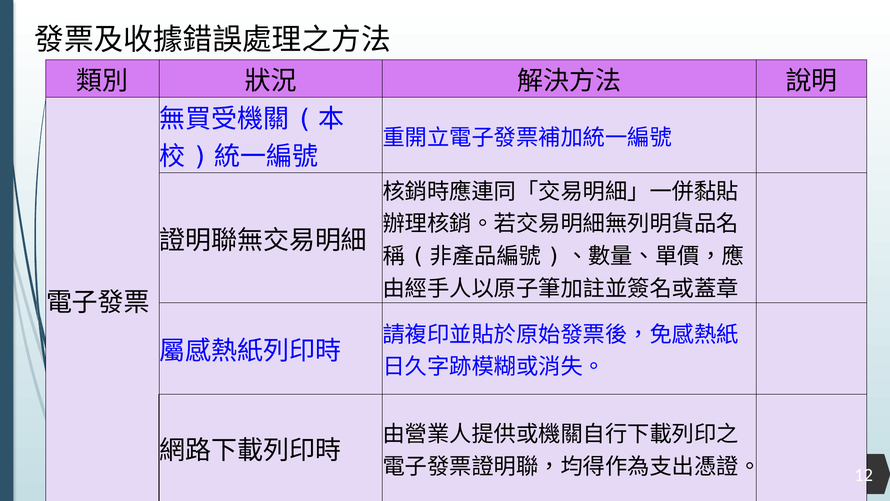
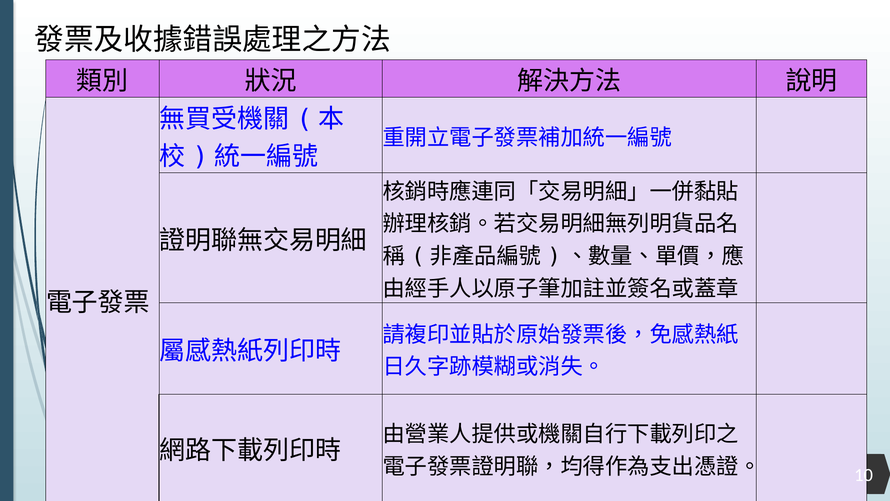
12: 12 -> 10 (864, 475)
